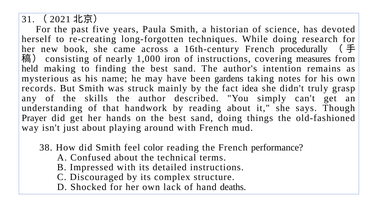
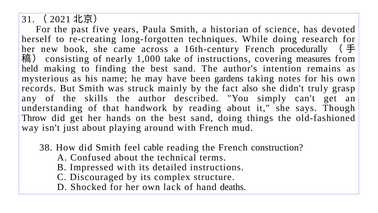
iron: iron -> take (172, 59)
idea: idea -> also (250, 88)
Prayer: Prayer -> Throw (34, 118)
color: color -> cable (153, 147)
performance: performance -> construction (277, 147)
